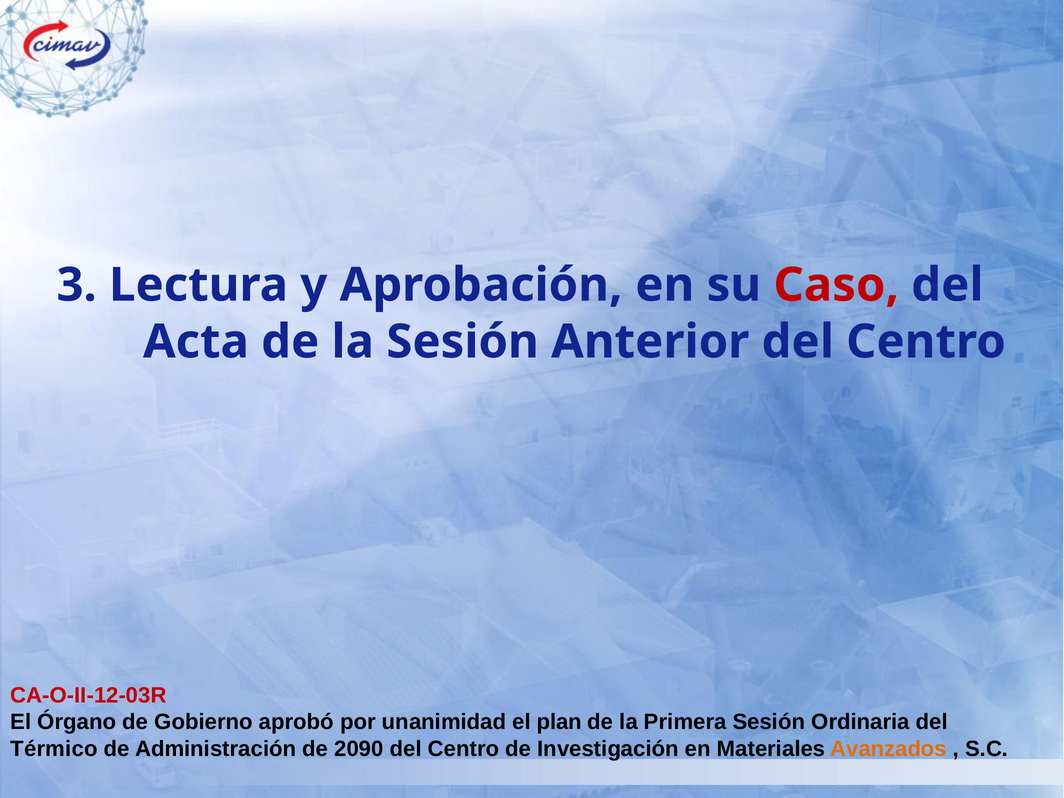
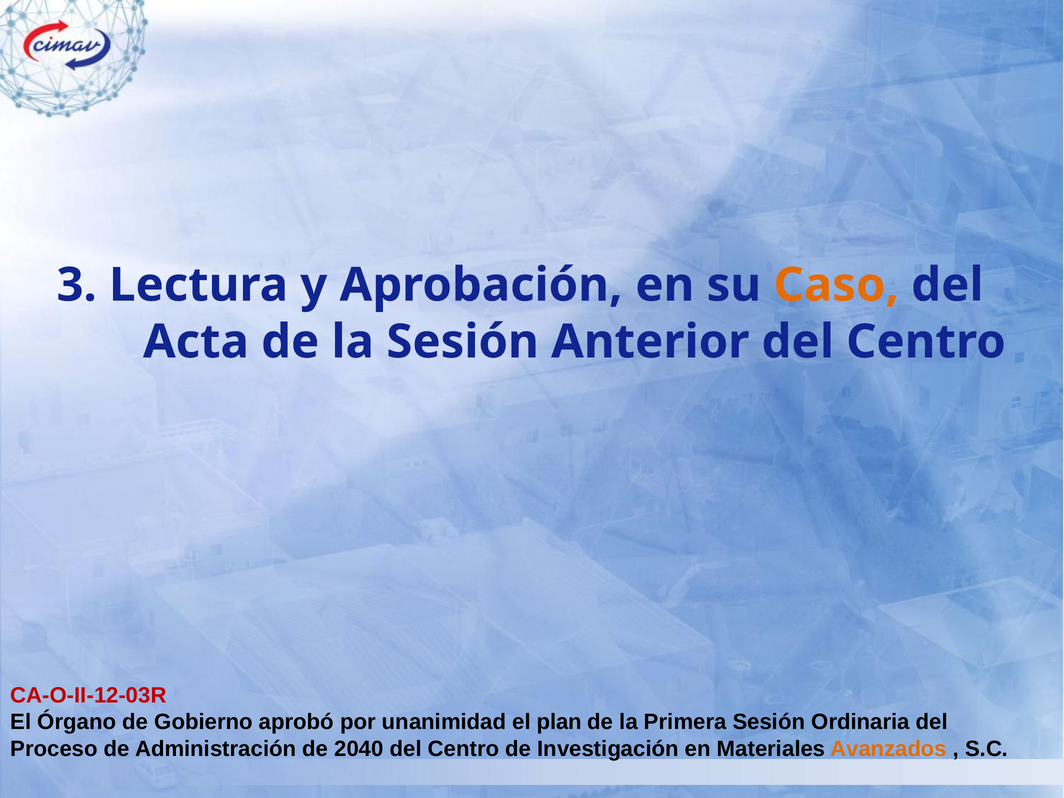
Caso colour: red -> orange (836, 285)
Térmico: Térmico -> Proceso (54, 749)
2090: 2090 -> 2040 (359, 749)
